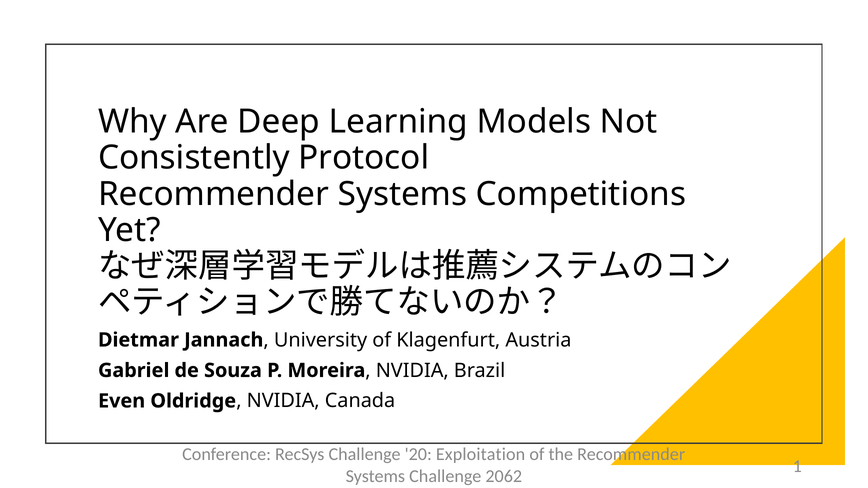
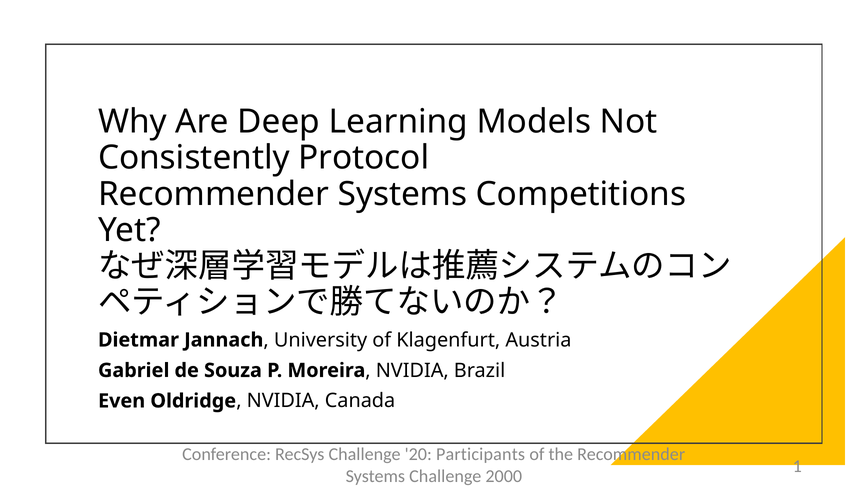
Exploitation: Exploitation -> Participants (481, 455)
2062: 2062 -> 2000 (504, 476)
